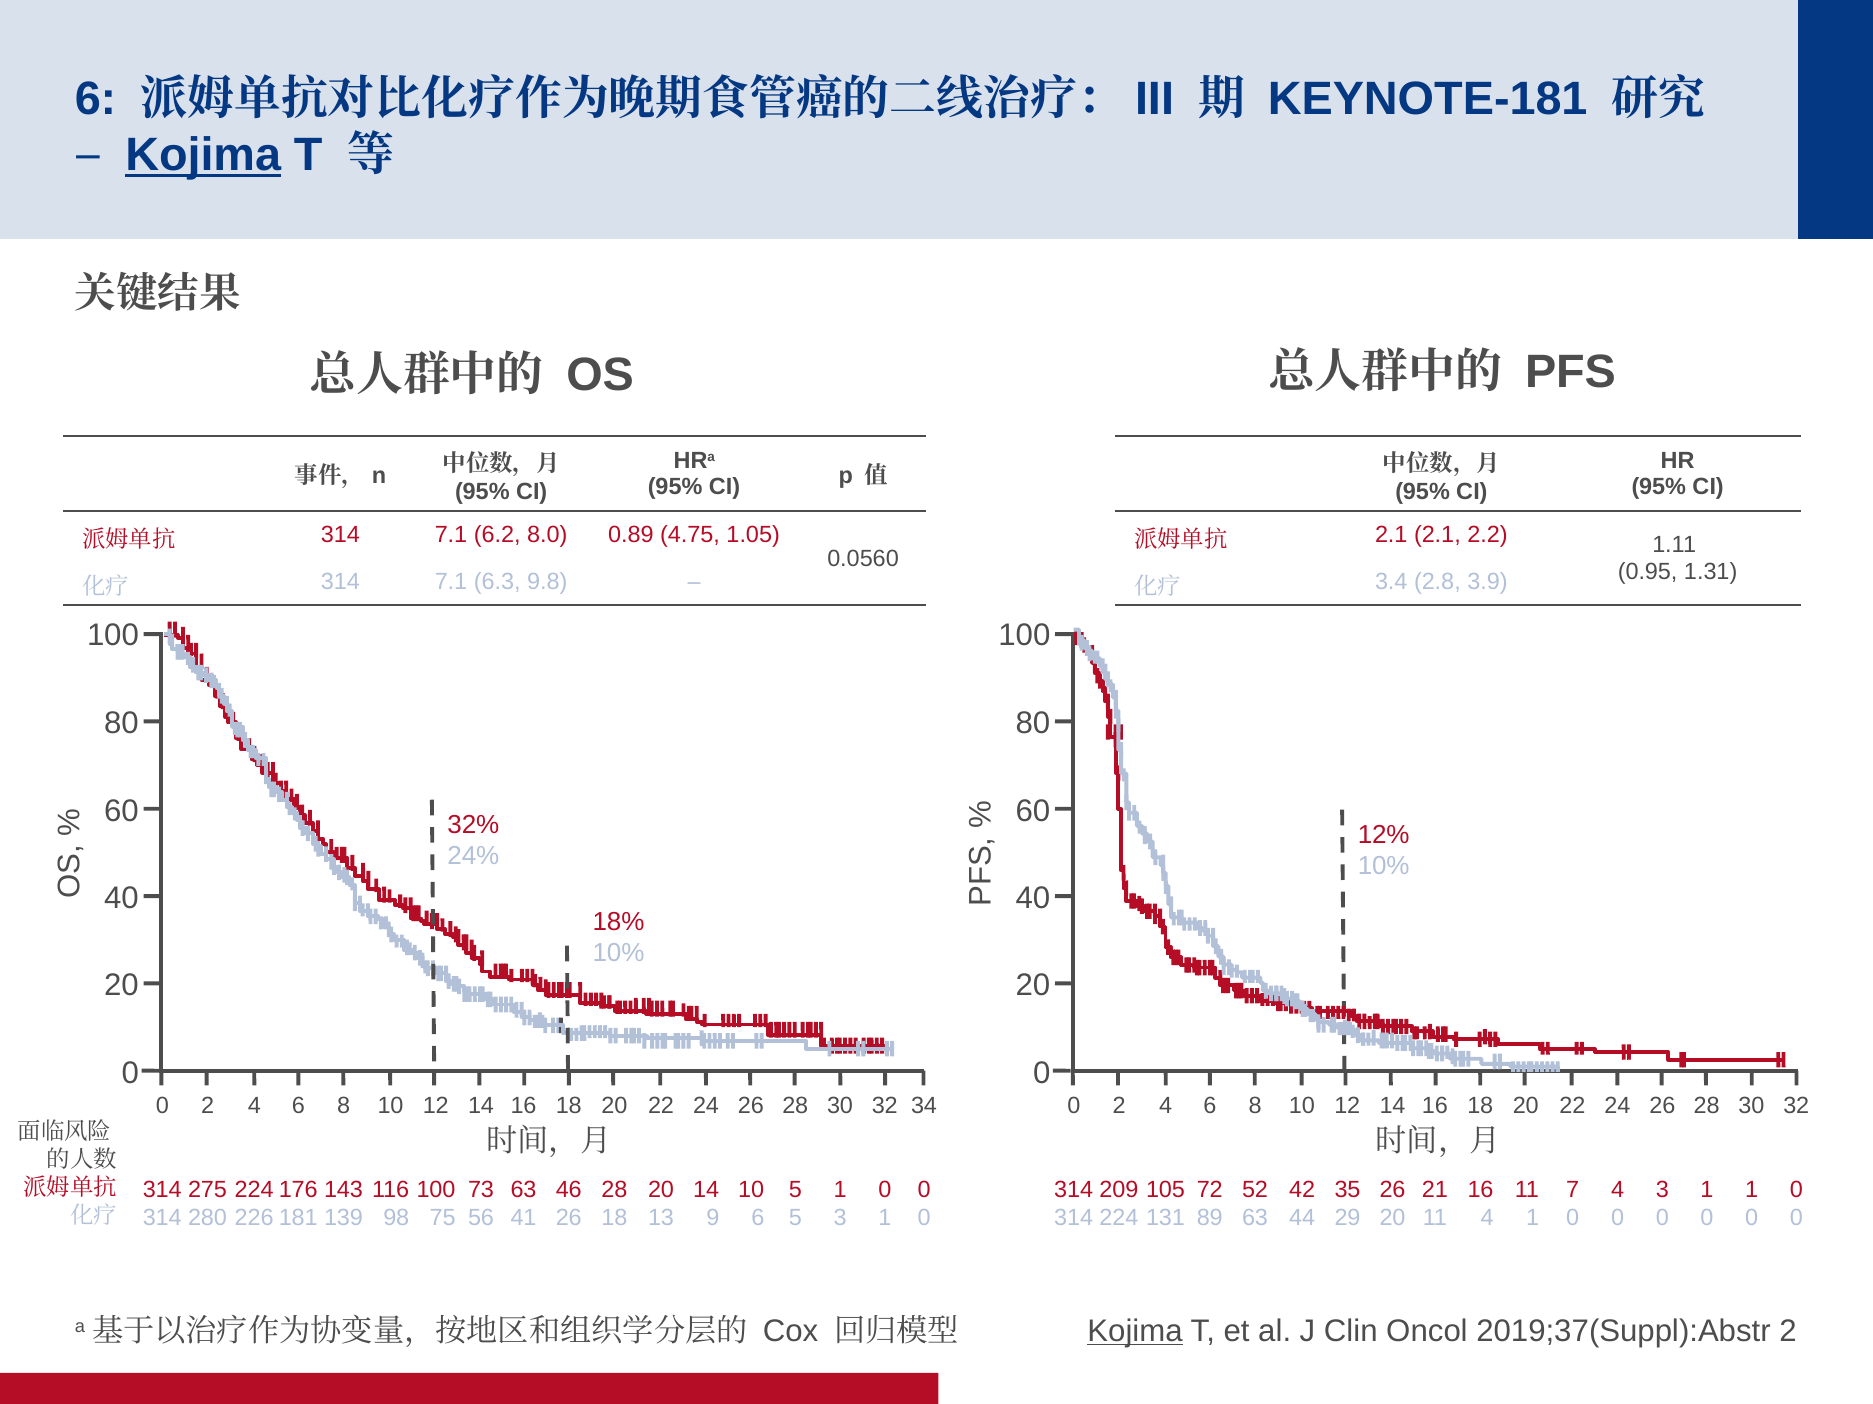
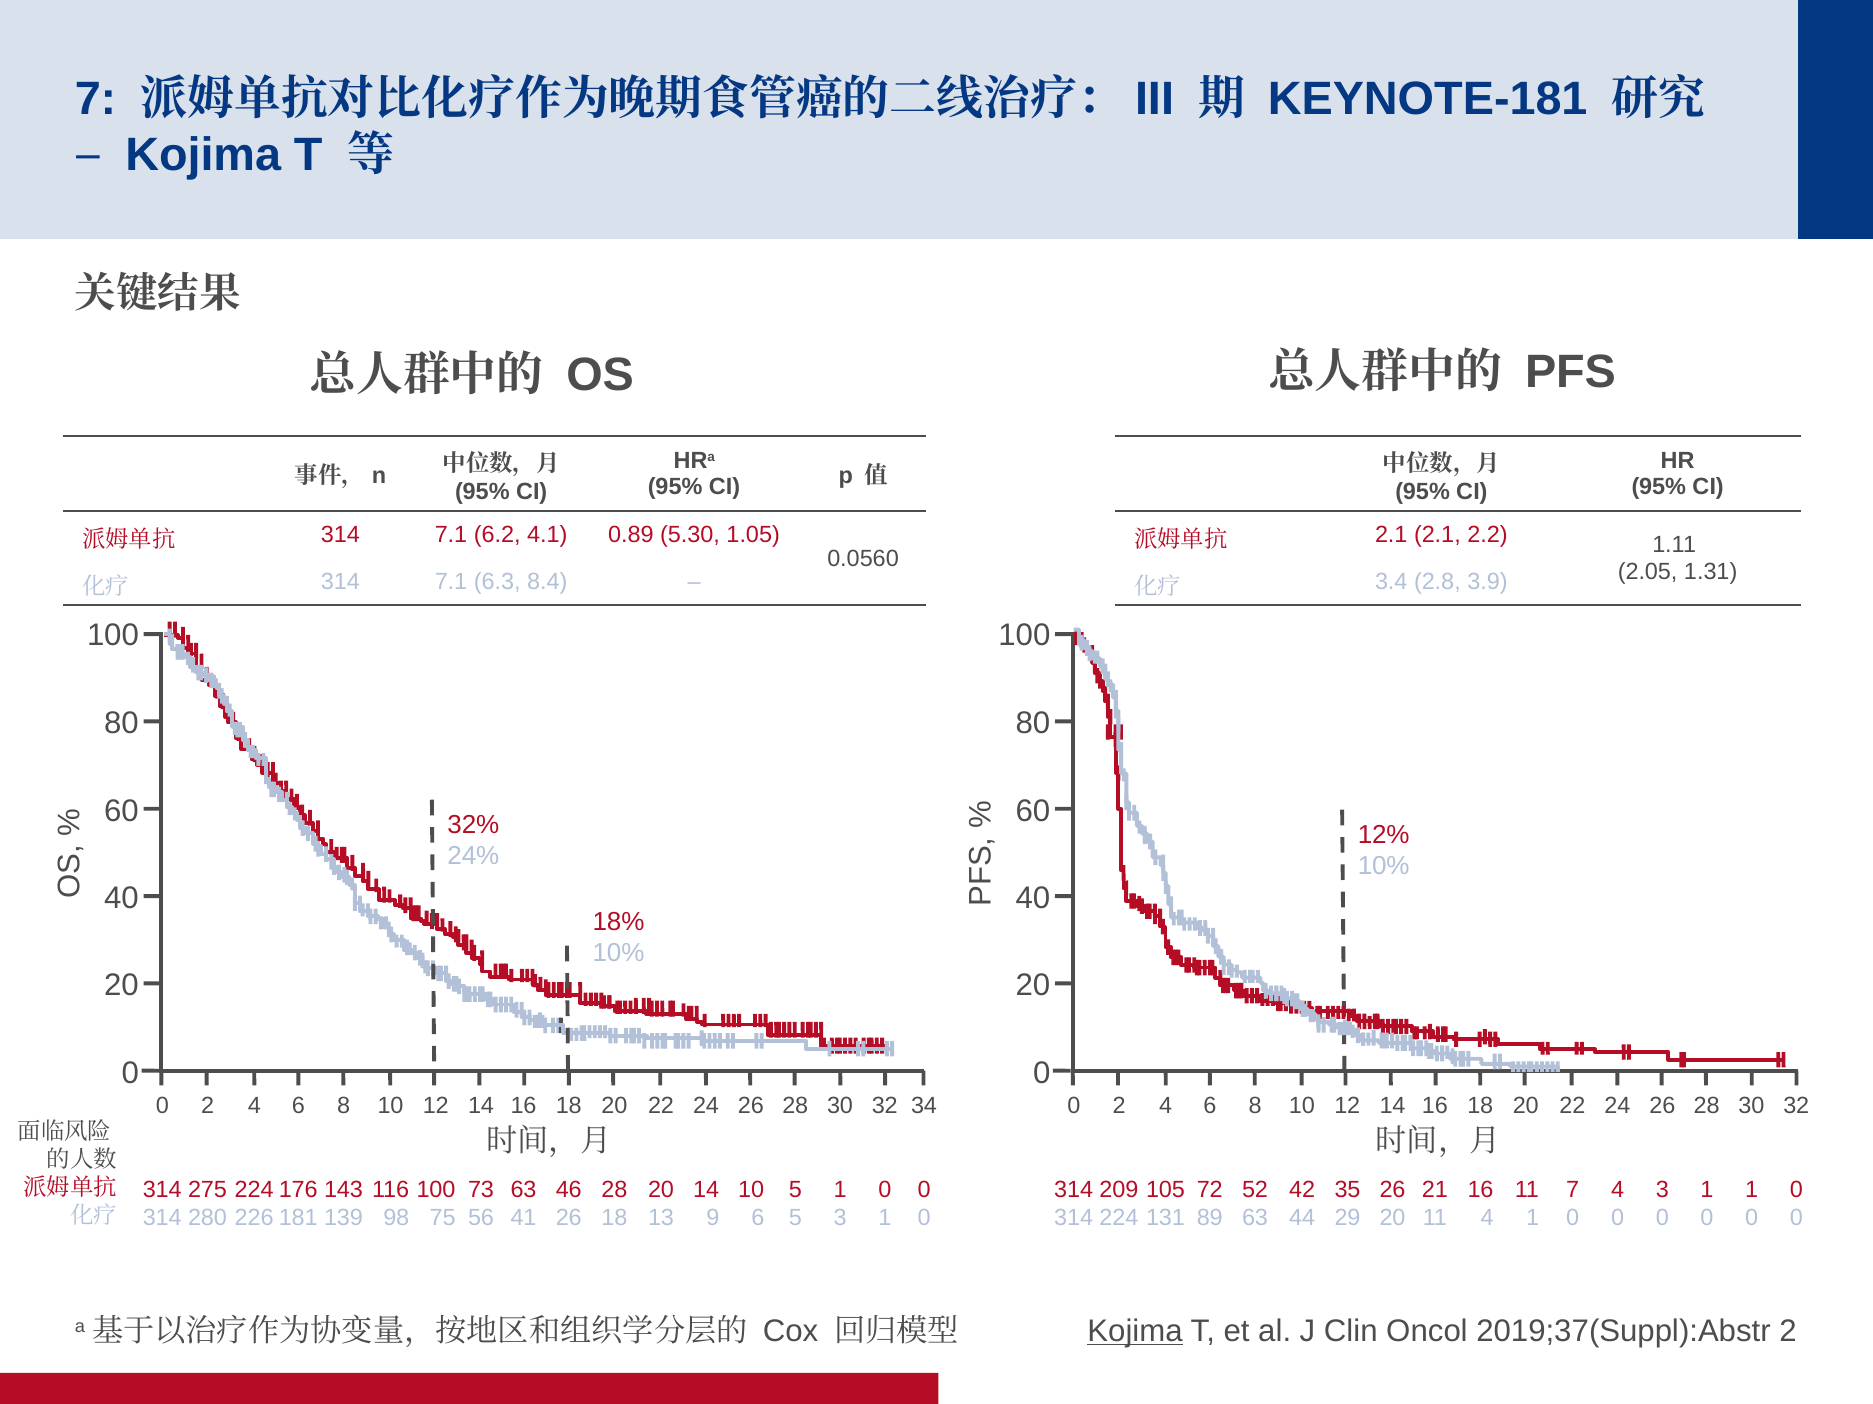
6: 6 -> 7 (96, 99)
Kojima underline: present -> none (203, 156)
8.0: 8.0 -> 4.1 (547, 535)
4.75: 4.75 -> 5.30 (690, 535)
0.95: 0.95 -> 2.05 (1648, 572)
9.8: 9.8 -> 8.4 (547, 582)
